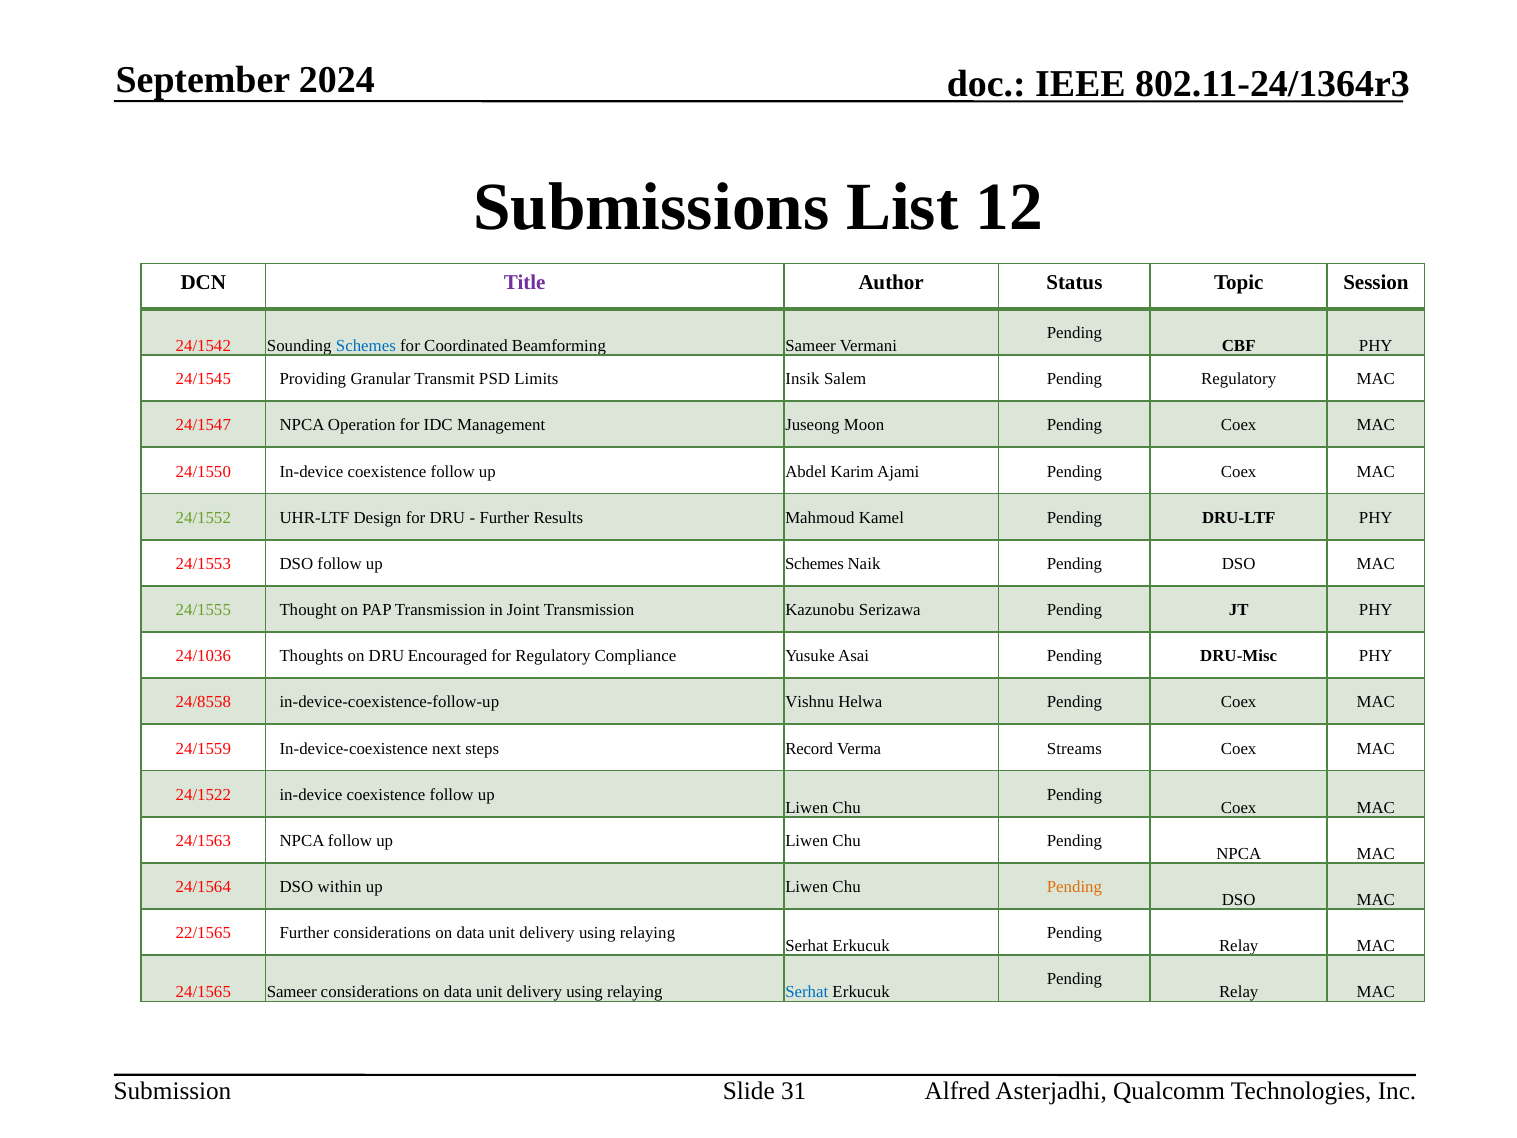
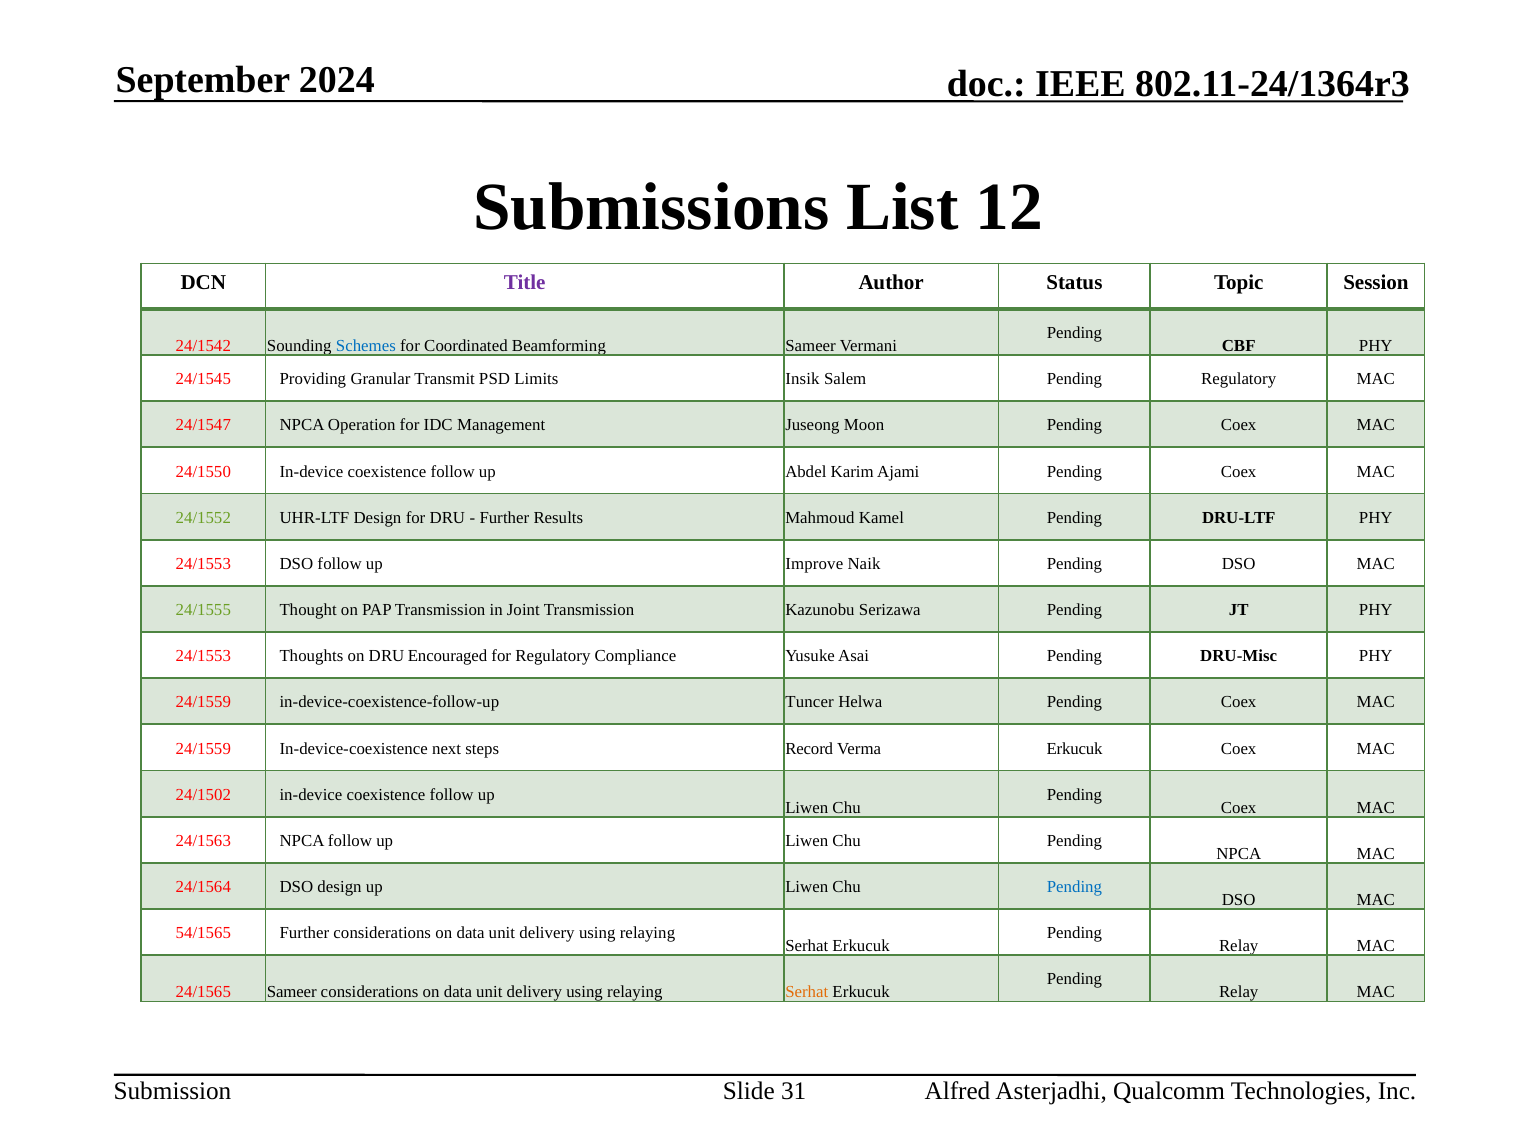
up Schemes: Schemes -> Improve (814, 564)
24/1036: 24/1036 -> 24/1553 (203, 656)
24/8558: 24/8558 -> 24/1559 (203, 702)
Vishnu: Vishnu -> Tuncer (810, 702)
Verma Streams: Streams -> Erkucuk (1075, 748)
24/1522: 24/1522 -> 24/1502 (203, 795)
DSO within: within -> design (340, 887)
Pending colour: orange -> blue (1074, 887)
22/1565: 22/1565 -> 54/1565 (203, 933)
Serhat colour: blue -> orange (807, 992)
